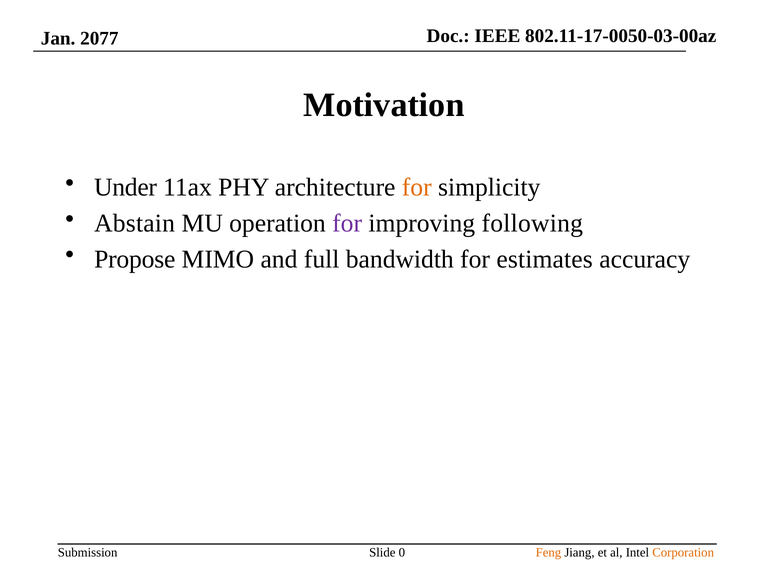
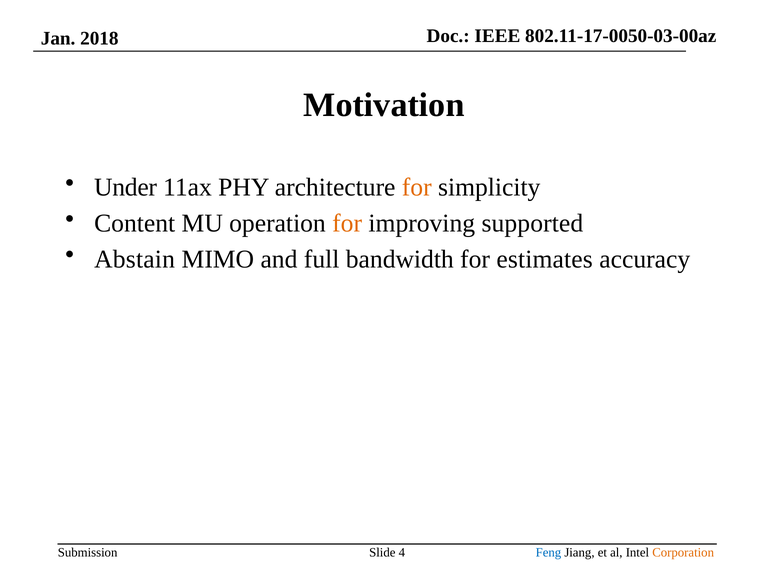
2077: 2077 -> 2018 (99, 39)
Abstain: Abstain -> Content (135, 223)
for colour: purple -> orange (347, 223)
following: following -> supported (532, 223)
Propose: Propose -> Abstain (135, 259)
0: 0 -> 4 (402, 552)
Feng colour: orange -> blue (548, 552)
